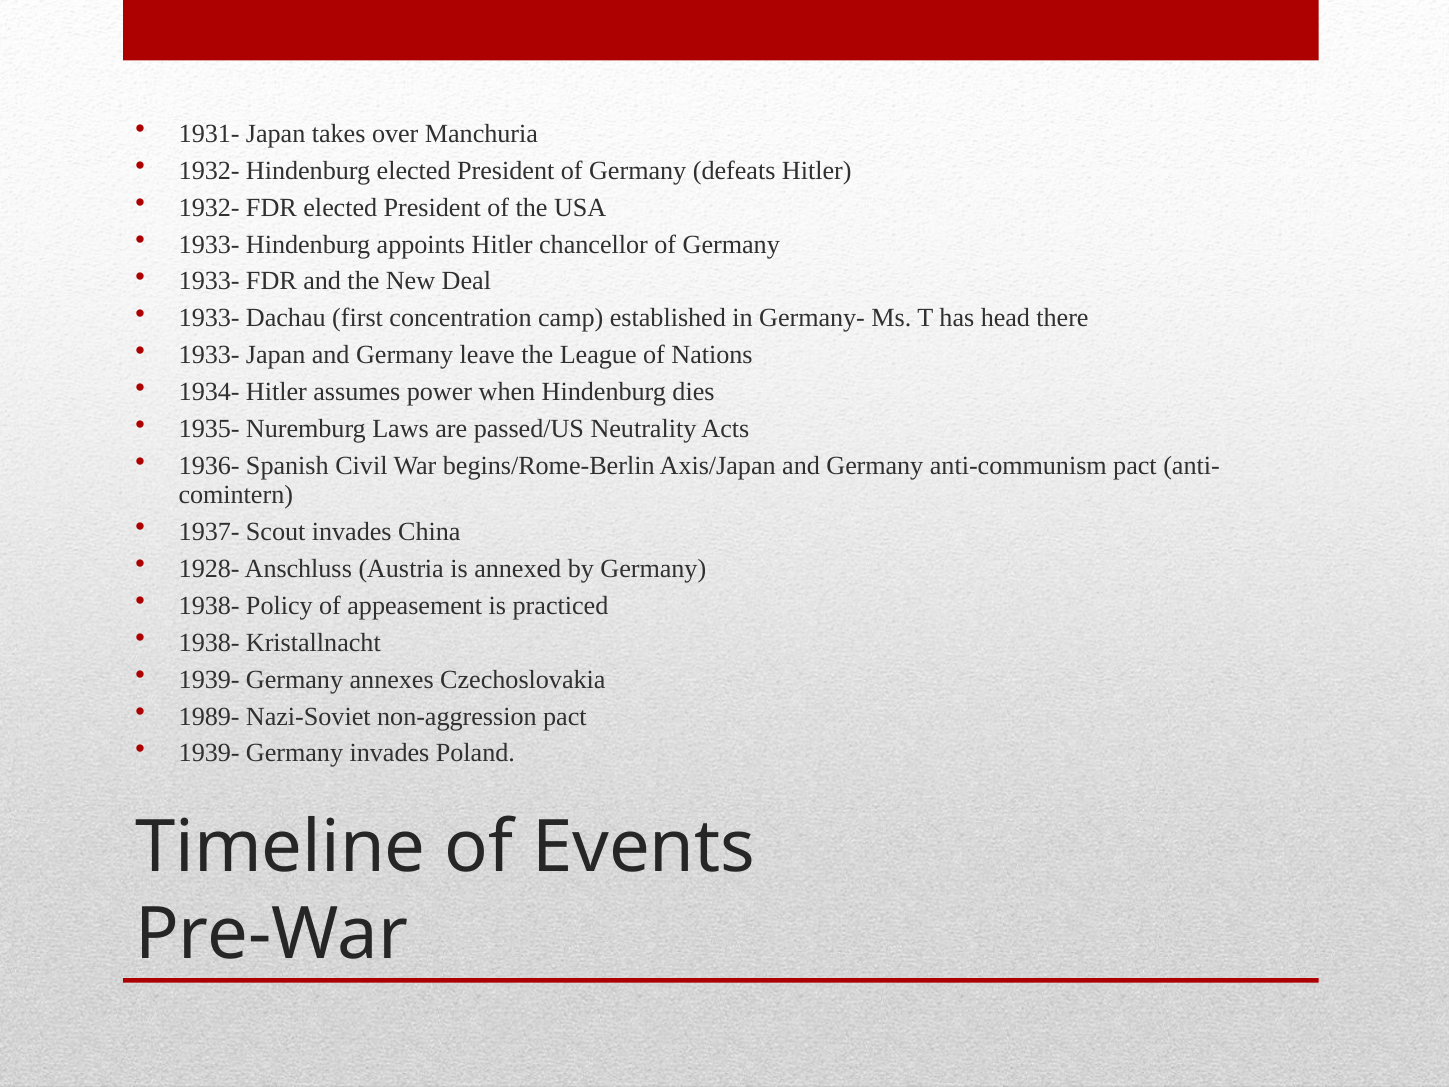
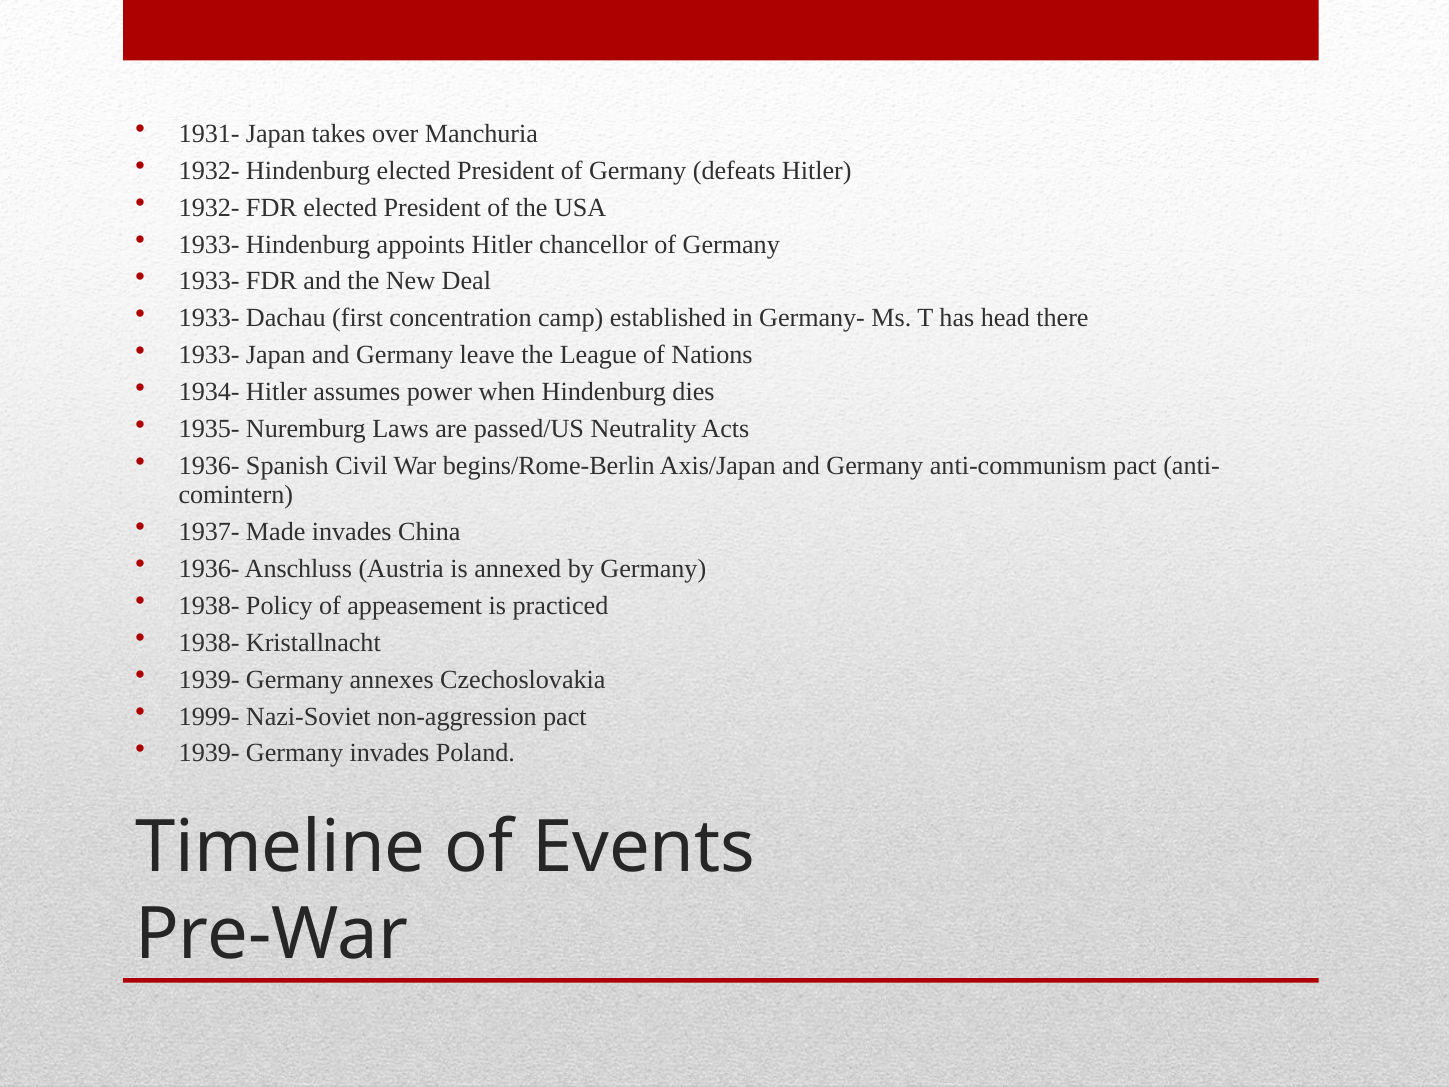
Scout: Scout -> Made (276, 531)
1928-: 1928- -> 1936- (209, 568)
1989-: 1989- -> 1999- (209, 716)
